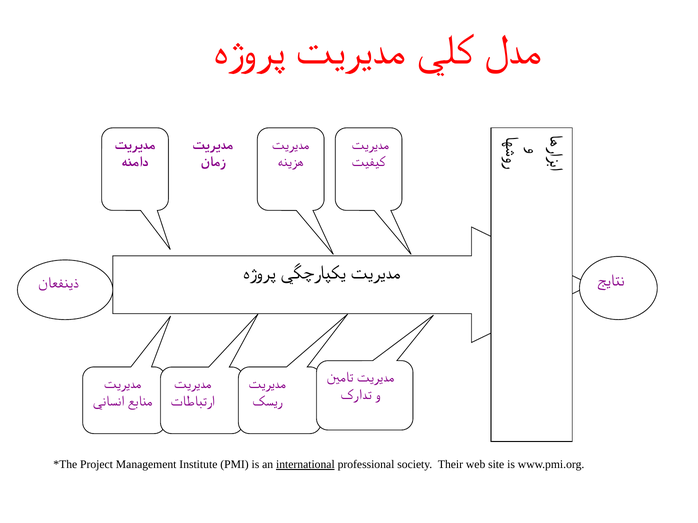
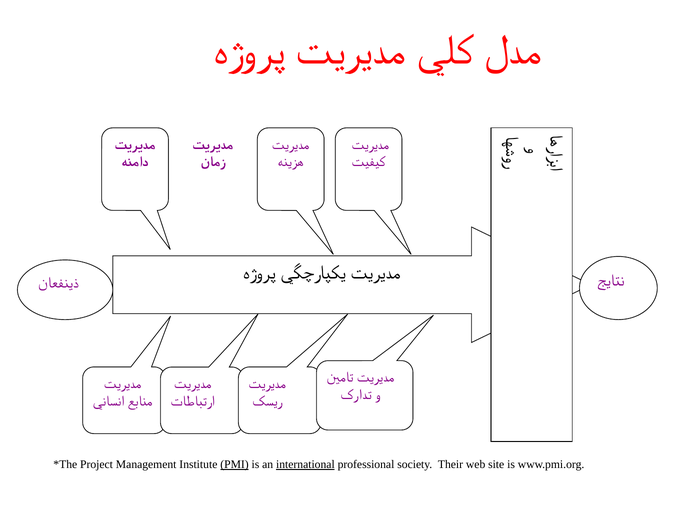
PMI underline: none -> present (235, 465)
